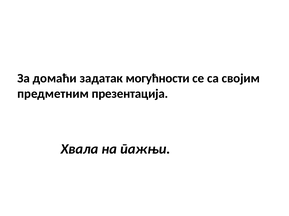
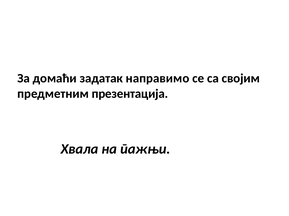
могућности: могућности -> направимо (158, 79)
